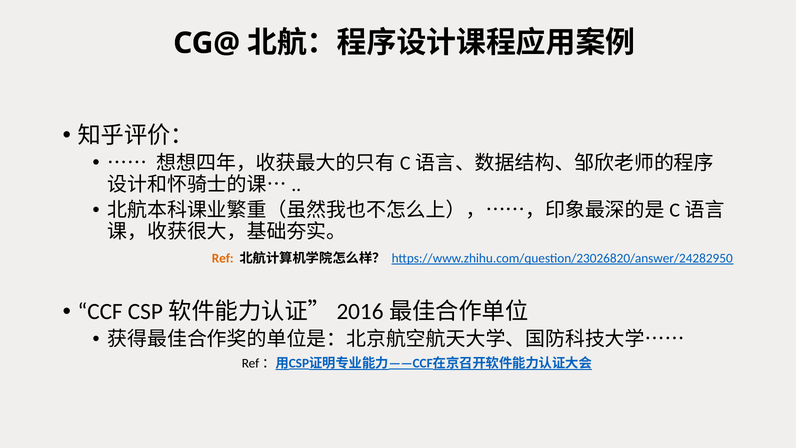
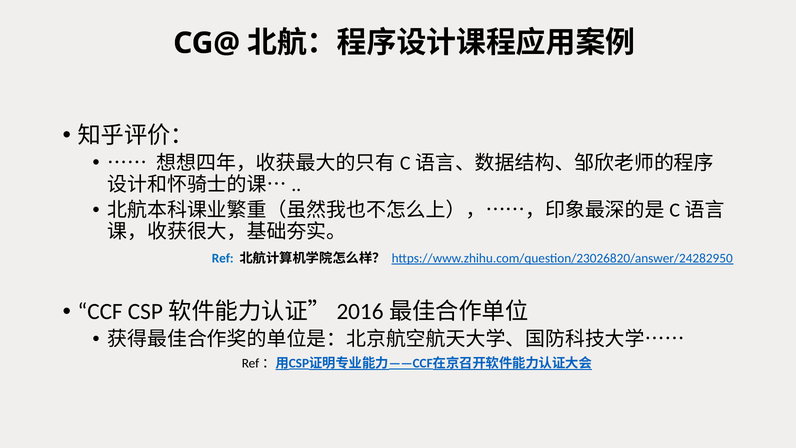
Ref colour: orange -> blue (223, 258)
